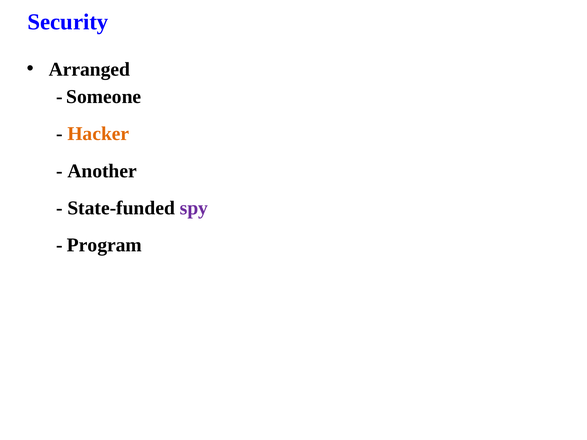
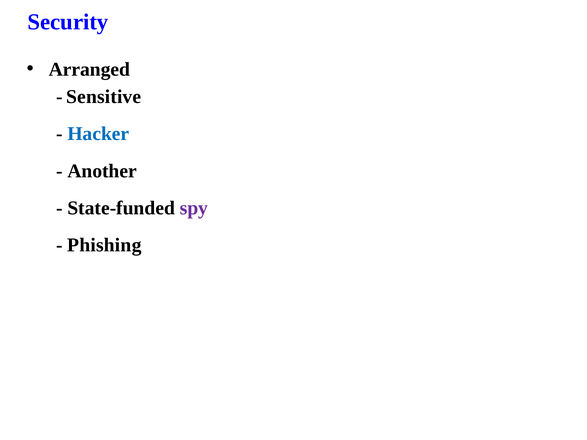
Someone: Someone -> Sensitive (104, 97)
Hacker colour: orange -> blue (98, 134)
Program: Program -> Phishing (104, 245)
